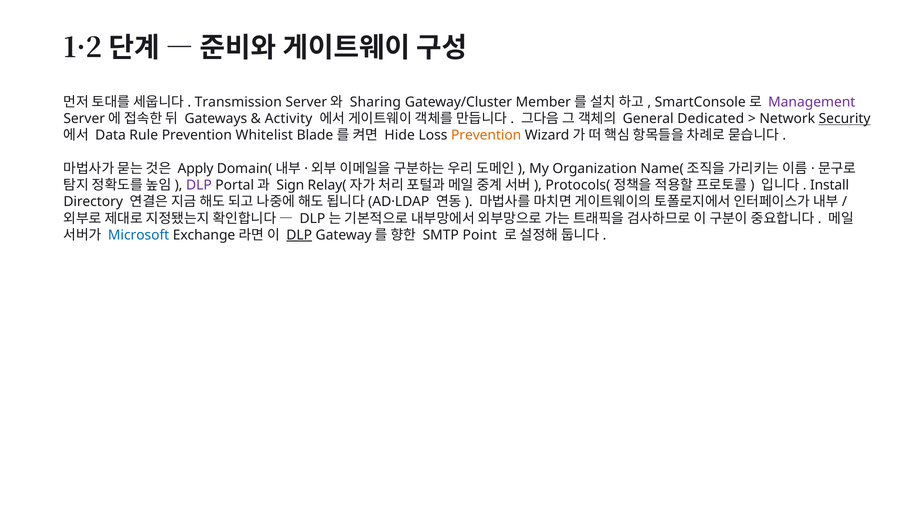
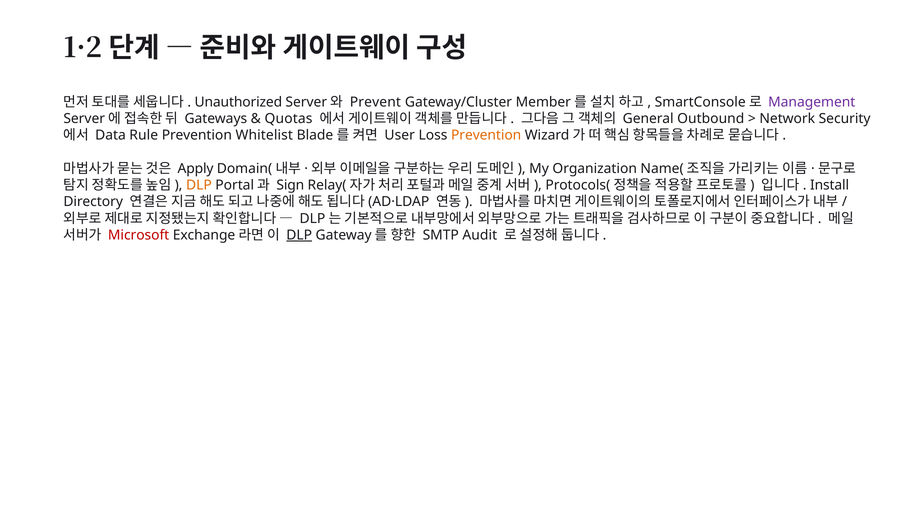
Transmission: Transmission -> Unauthorized (238, 102)
Sharing: Sharing -> Prevent (375, 102)
Activity: Activity -> Quotas (289, 119)
Dedicated: Dedicated -> Outbound (711, 119)
Security underline: present -> none (845, 119)
Hide: Hide -> User (400, 135)
DLP colour: purple -> orange (199, 185)
Microsoft colour: blue -> red (139, 235)
Point: Point -> Audit (480, 235)
